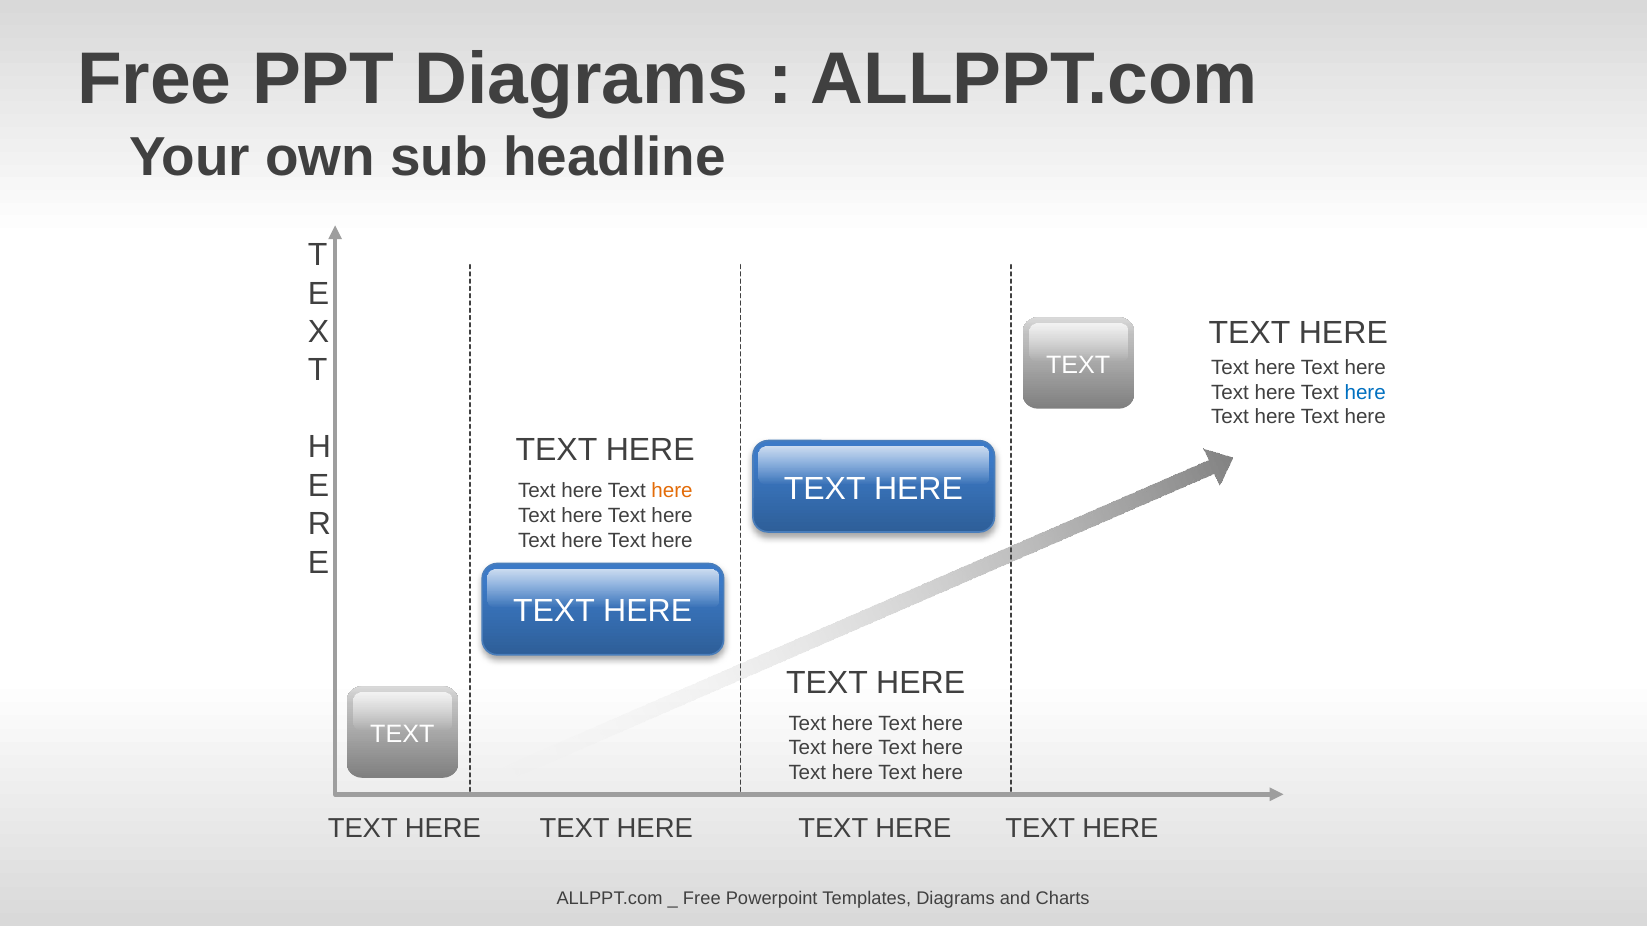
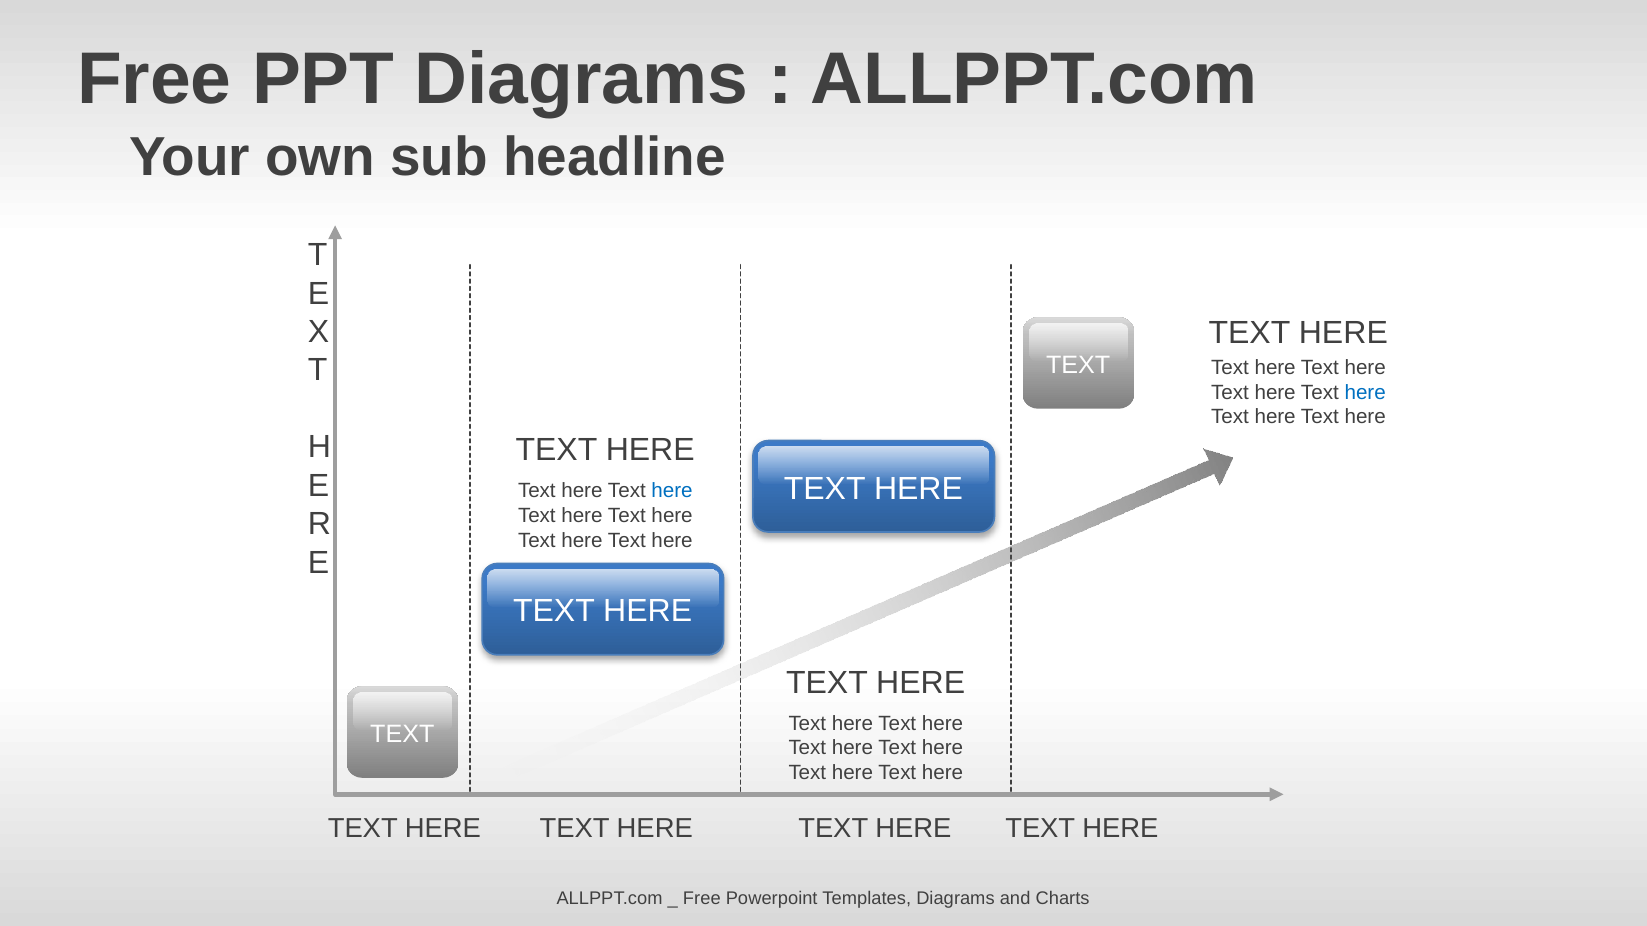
here colour: orange -> blue (672, 491)
